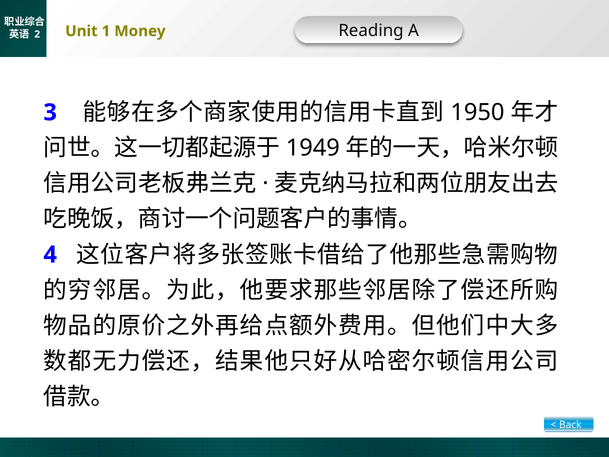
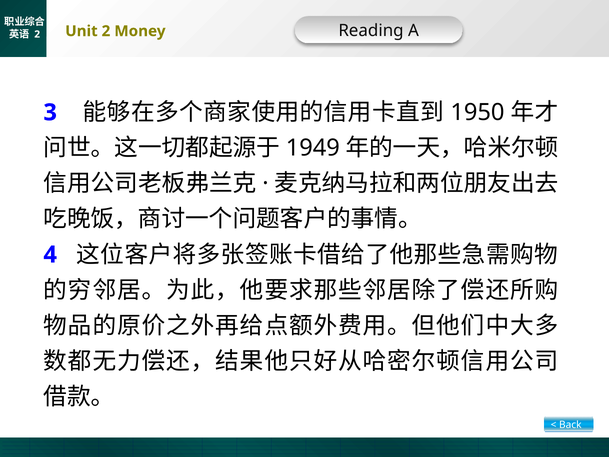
1: 1 -> 2 (106, 31)
